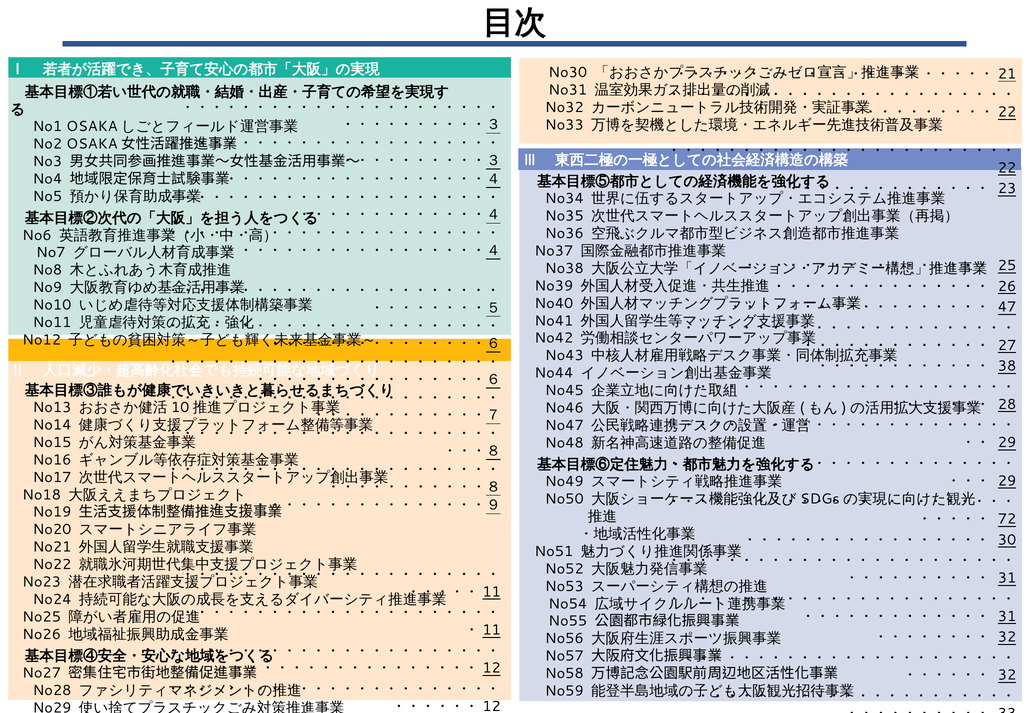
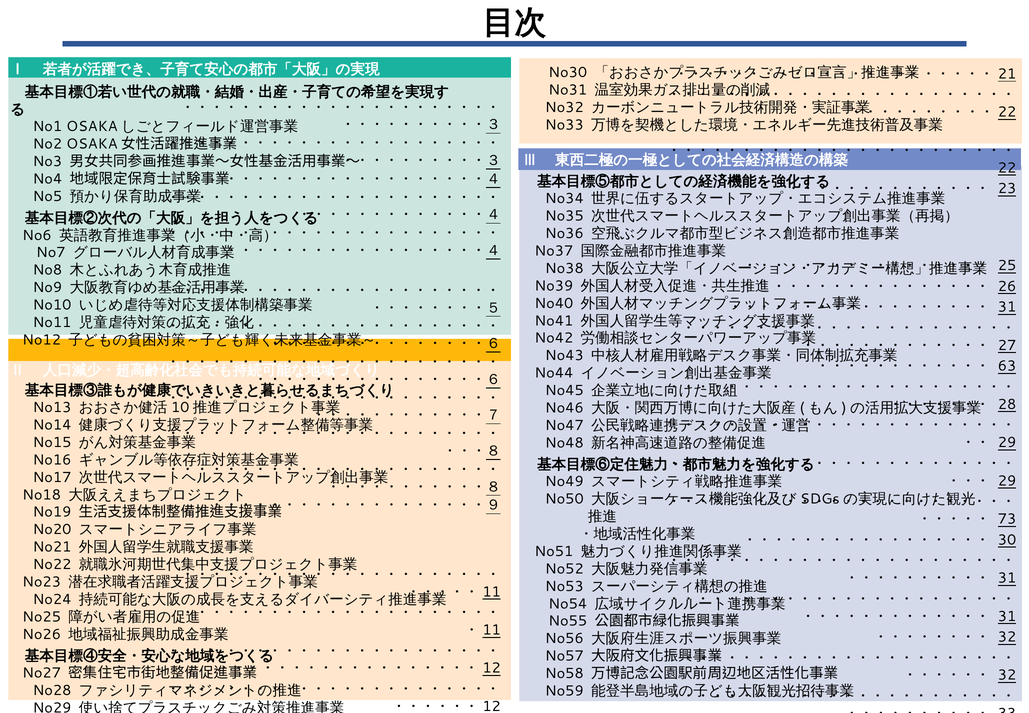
47: 47 -> 31 (1007, 307)
38: 38 -> 63 (1007, 366)
72: 72 -> 73 (1007, 519)
